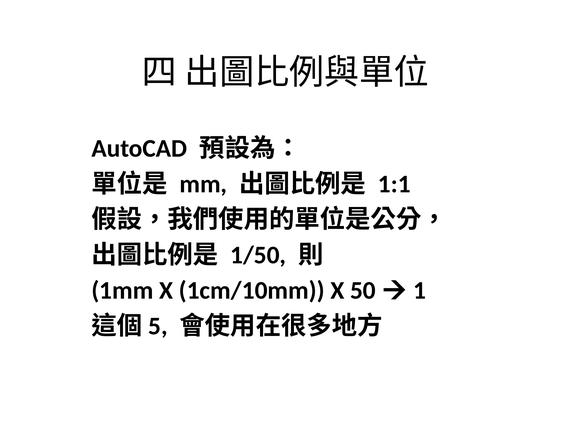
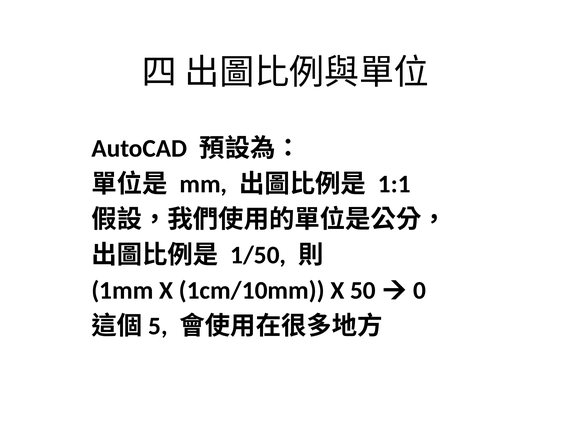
1: 1 -> 0 (419, 291)
